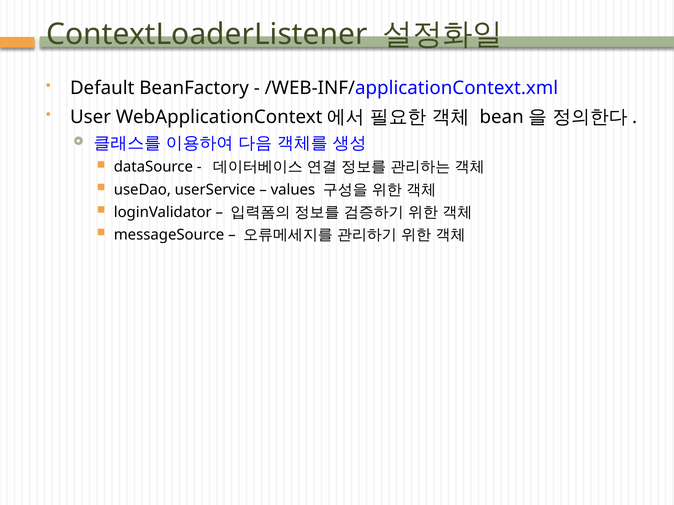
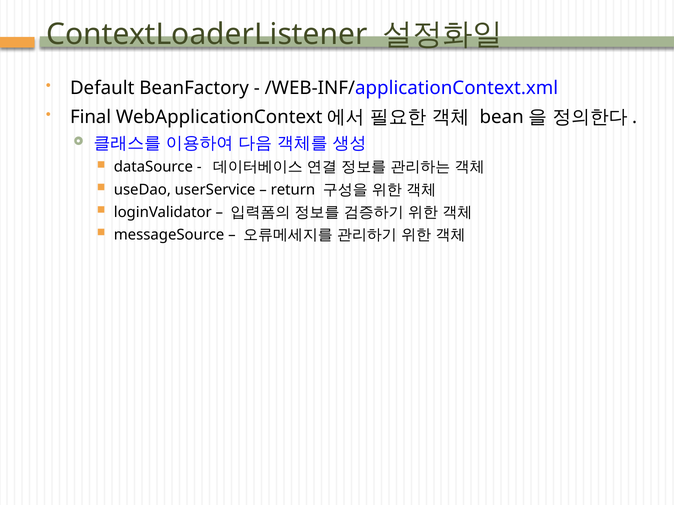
User: User -> Final (91, 117)
values: values -> return (293, 190)
